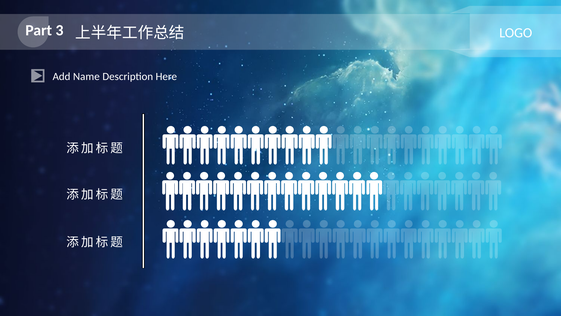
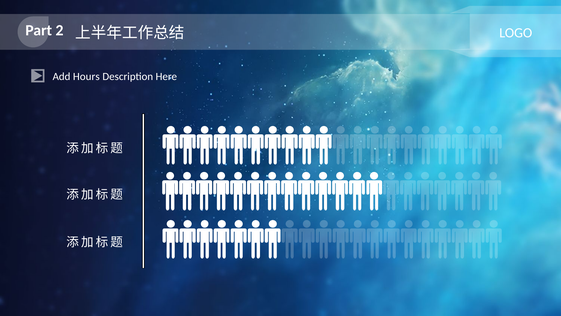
3: 3 -> 2 (60, 30)
Name: Name -> Hours (86, 76)
